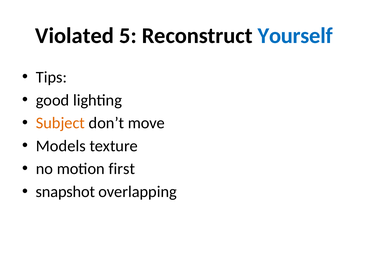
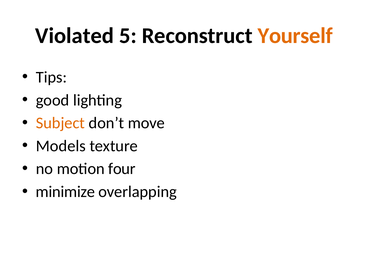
Yourself colour: blue -> orange (295, 36)
first: first -> four (122, 169)
snapshot: snapshot -> minimize (65, 192)
